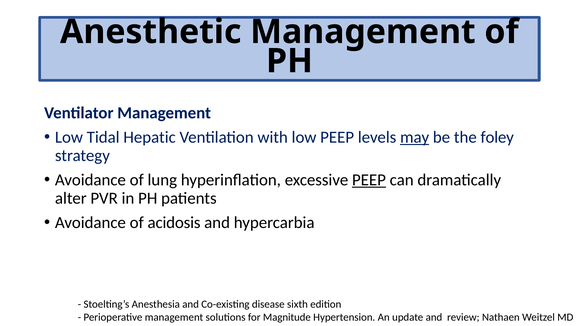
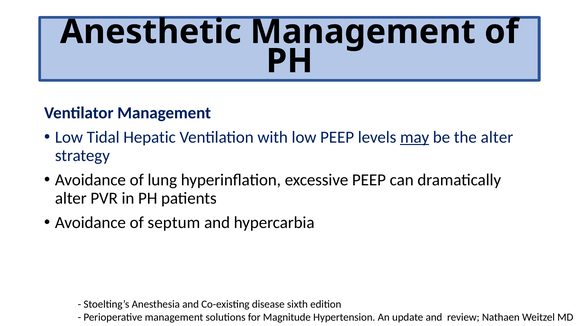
the foley: foley -> alter (497, 137)
PEEP underline: present -> none (369, 180)
acidosis: acidosis -> septum (174, 222)
